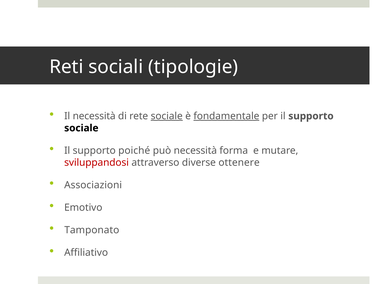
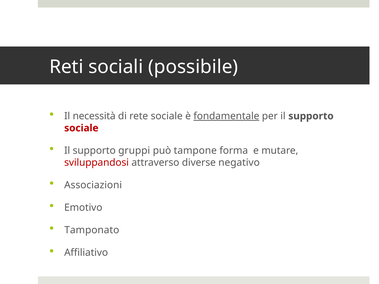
tipologie: tipologie -> possibile (193, 67)
sociale underline: present -> none (167, 116)
sociale colour: black -> red (81, 128)
poiché: poiché -> gruppi (134, 151)
può necessità: necessità -> tampone (195, 151)
ottenere: ottenere -> negativo (239, 163)
